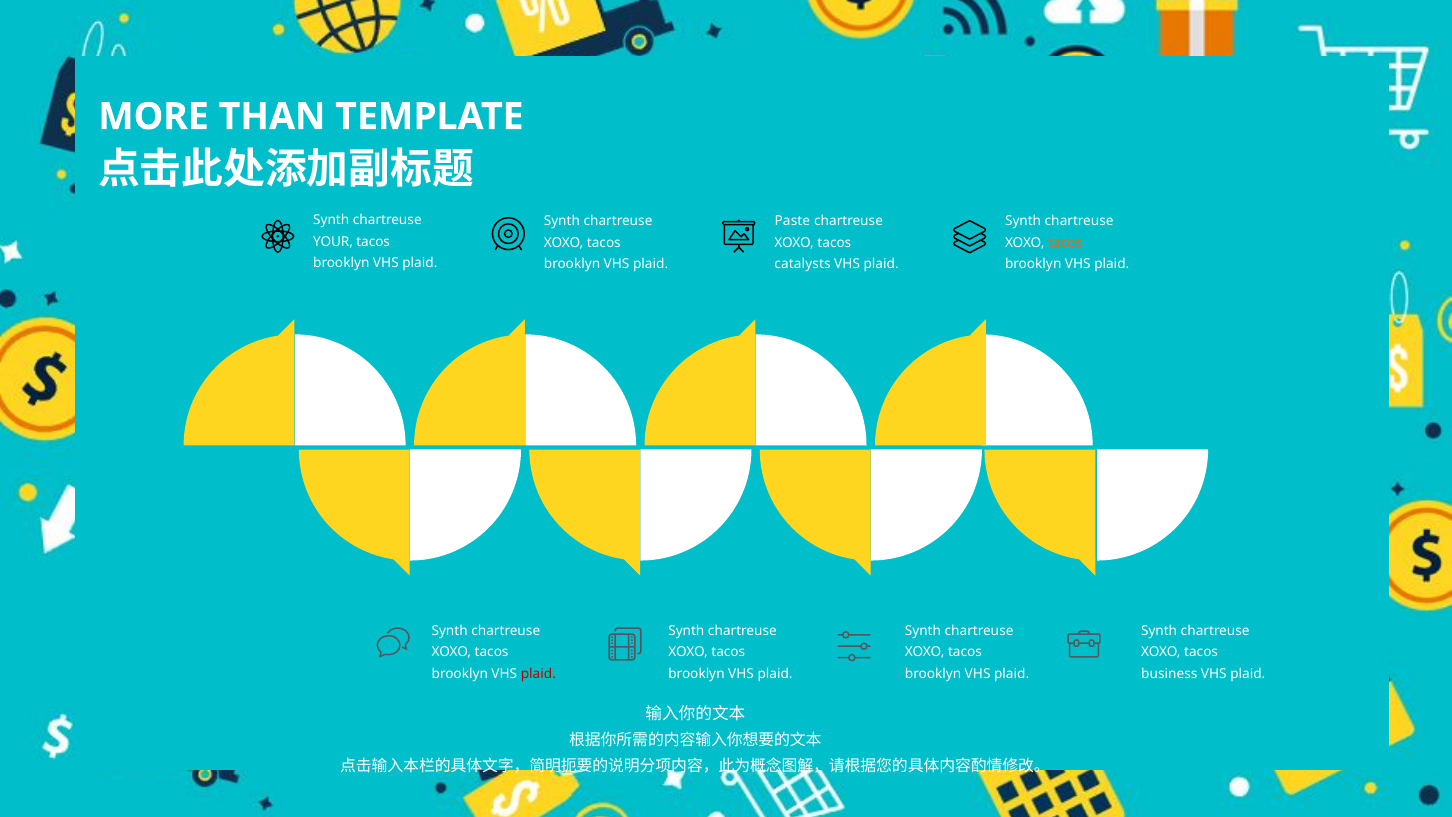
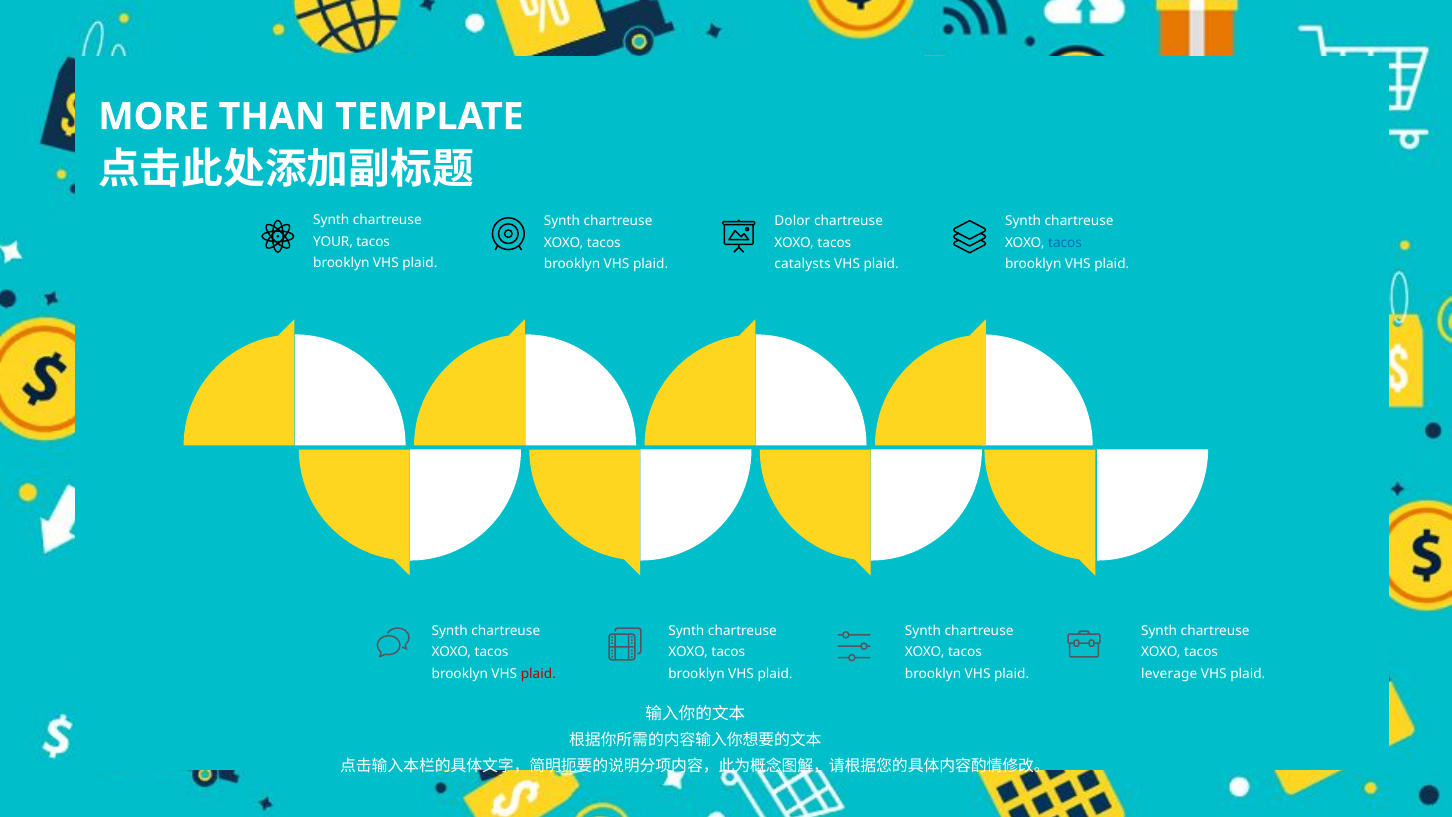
Paste: Paste -> Dolor (792, 221)
tacos colour: orange -> blue (1065, 243)
business: business -> leverage (1169, 673)
